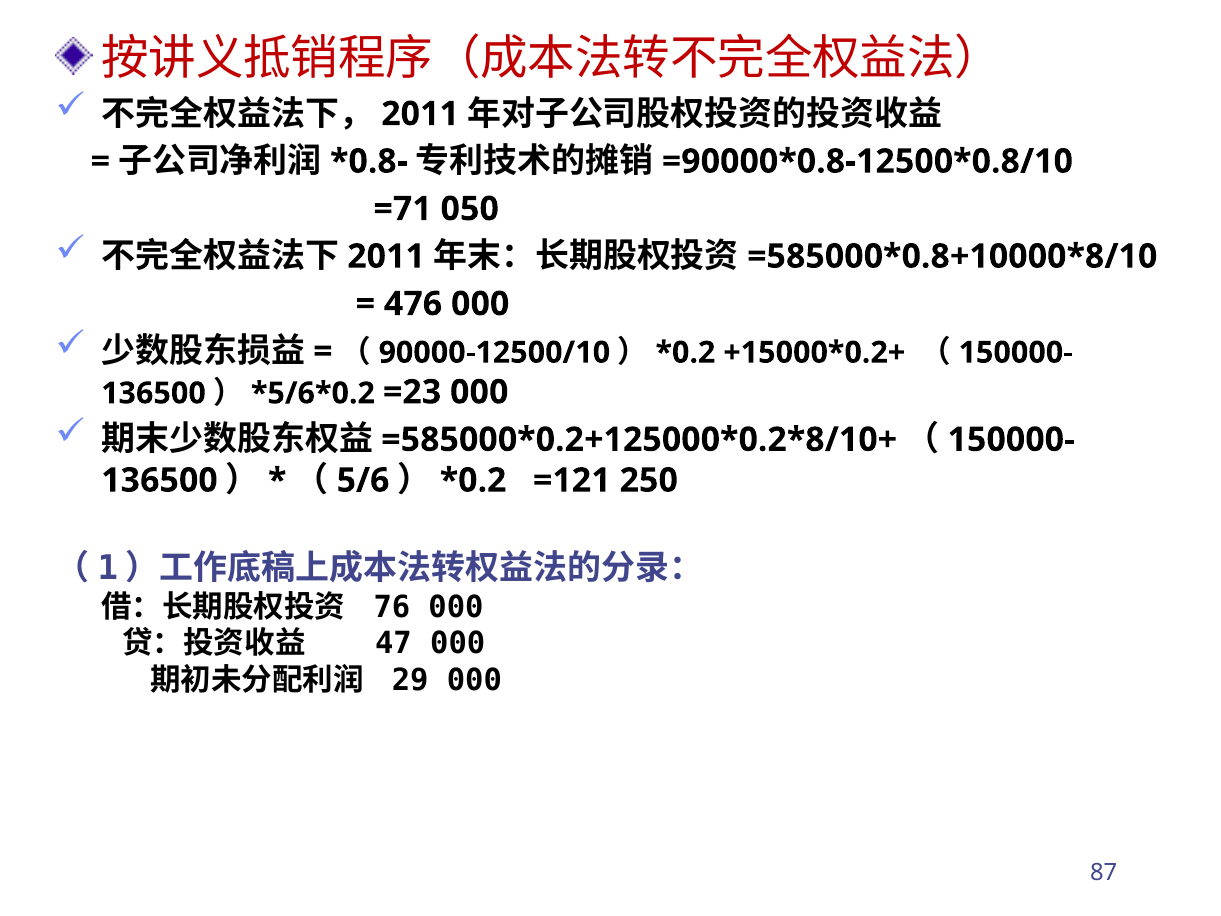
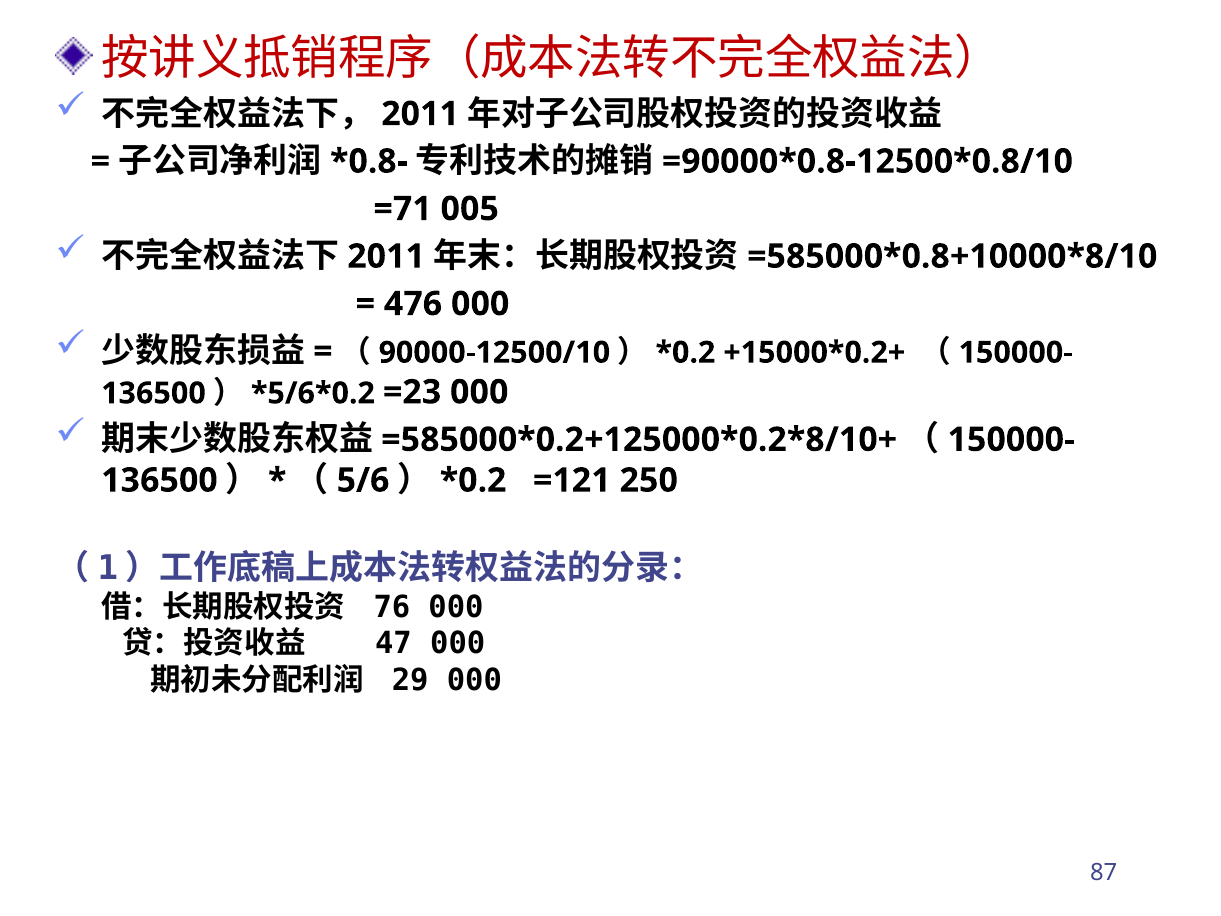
050: 050 -> 005 (470, 209)
